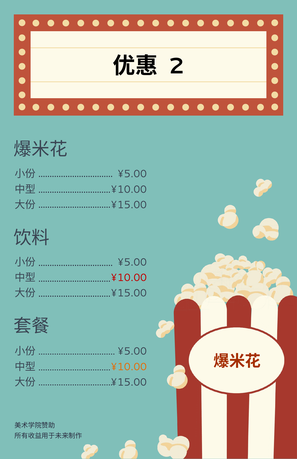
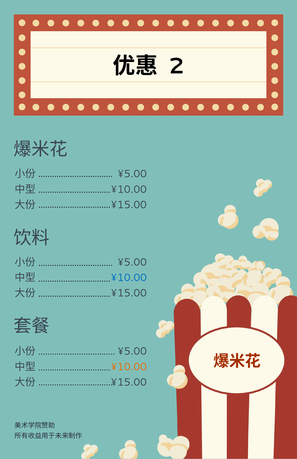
¥10.00 colour: red -> blue (129, 278)
